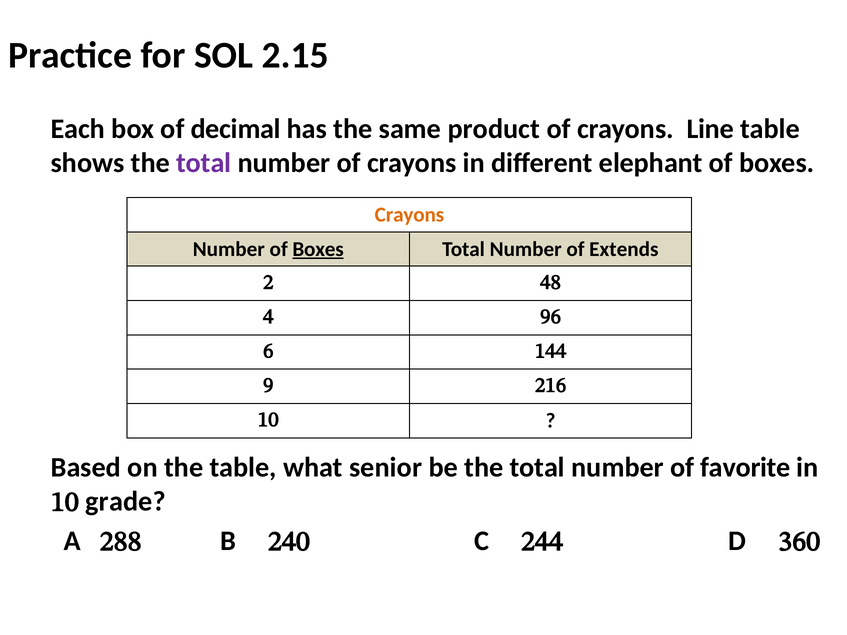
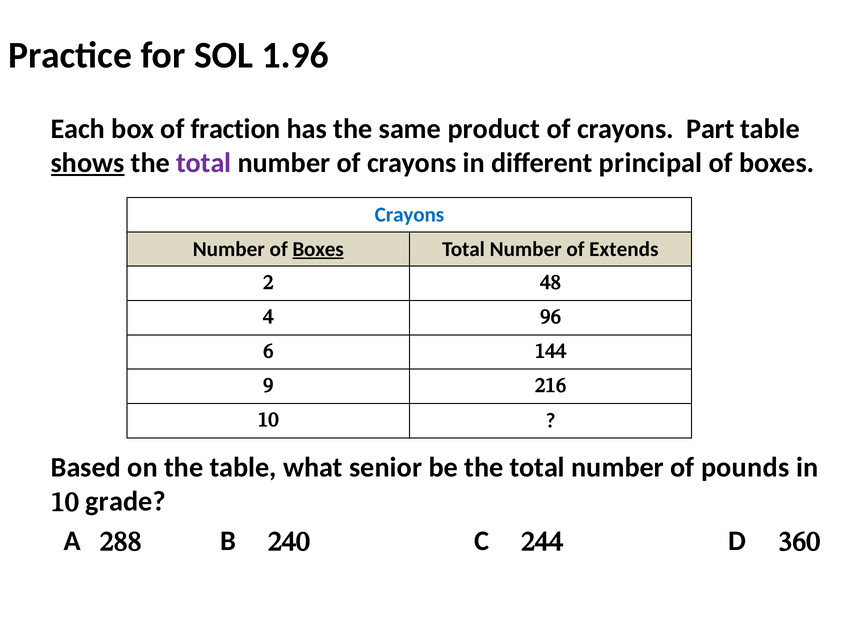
2.15: 2.15 -> 1.96 (295, 56)
decimal: decimal -> fraction (236, 129)
Line: Line -> Part (710, 129)
shows underline: none -> present (88, 163)
elephant: elephant -> principal (651, 163)
Crayons colour: orange -> blue (409, 215)
favorite: favorite -> pounds (745, 468)
